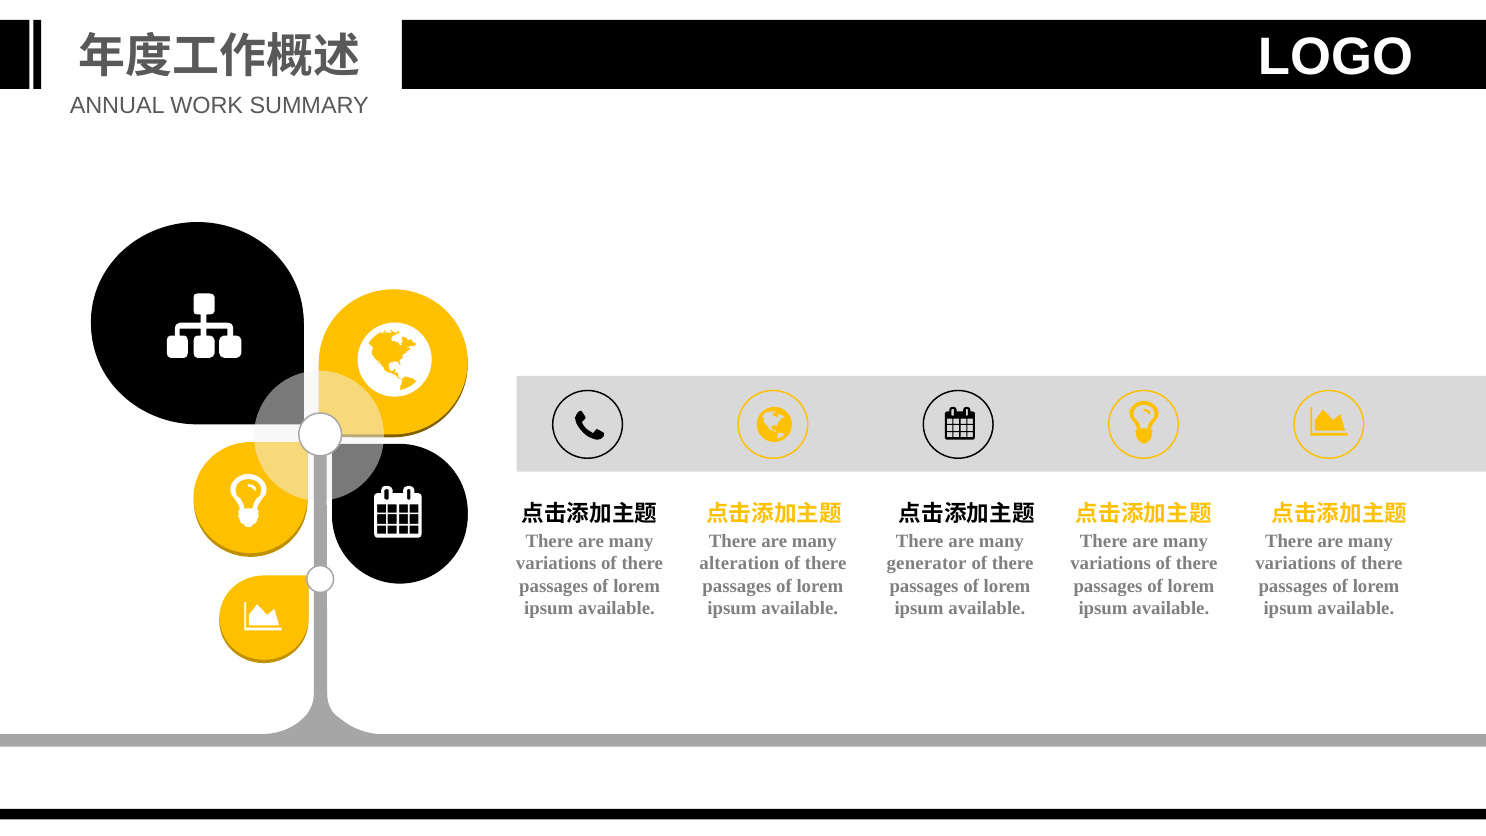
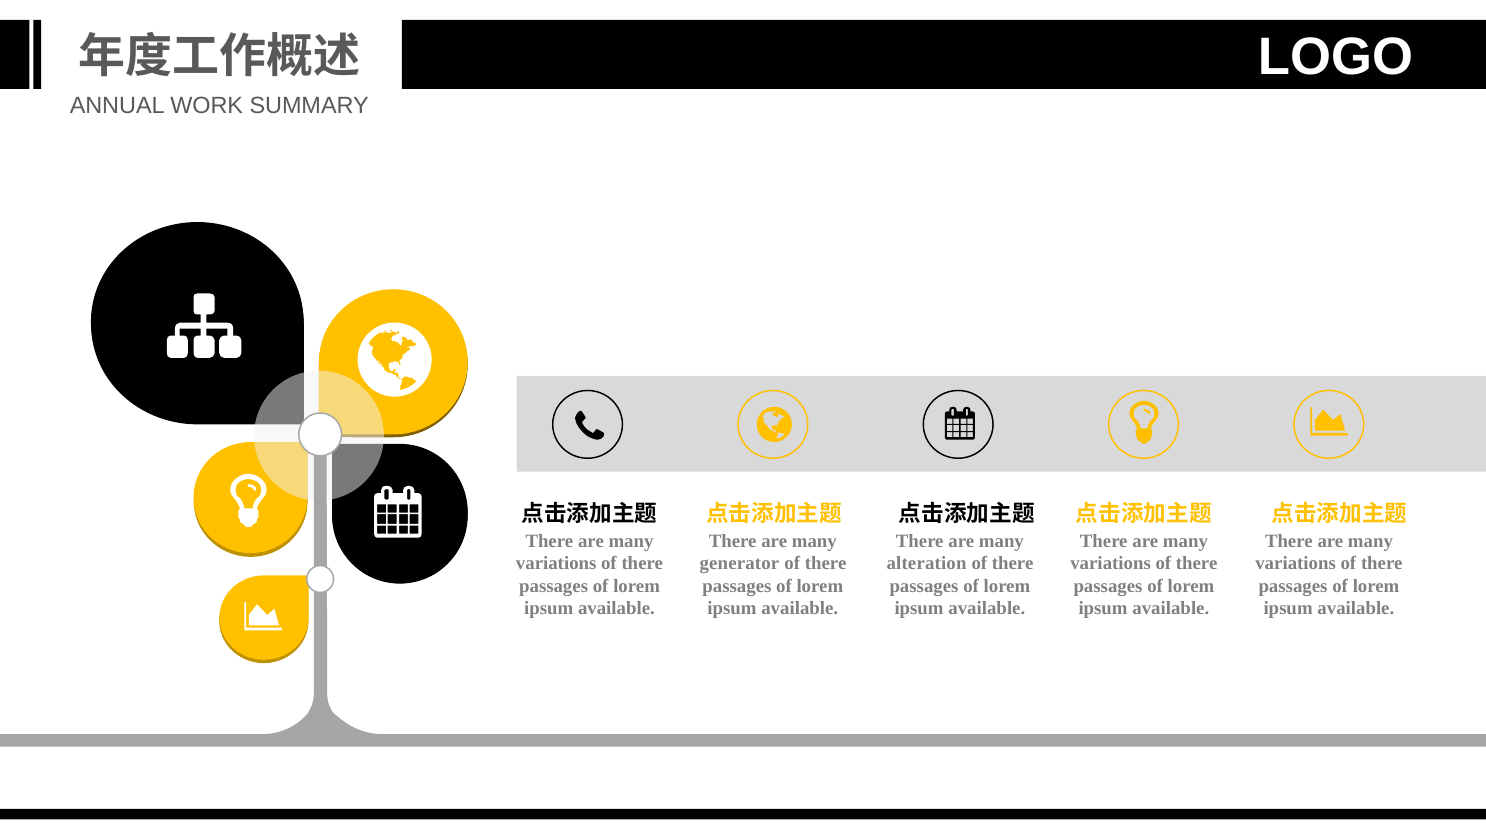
alteration: alteration -> generator (739, 563)
generator: generator -> alteration (927, 563)
